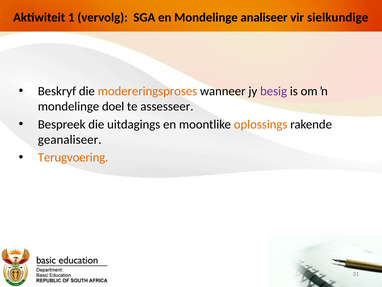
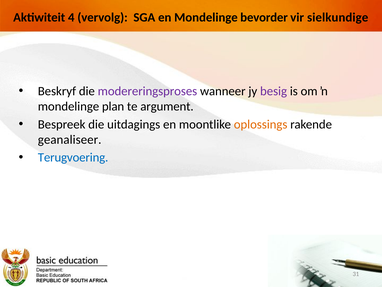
1: 1 -> 4 (71, 17)
analiseer: analiseer -> bevorder (264, 17)
modereringsproses colour: orange -> purple (147, 91)
doel: doel -> plan (113, 106)
assesseer: assesseer -> argument (167, 106)
Terugvoering colour: orange -> blue (73, 157)
